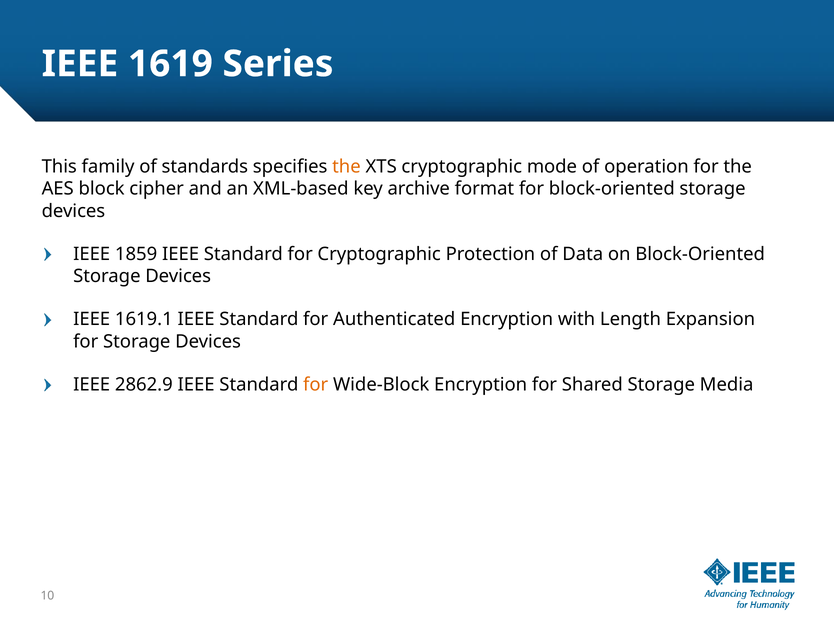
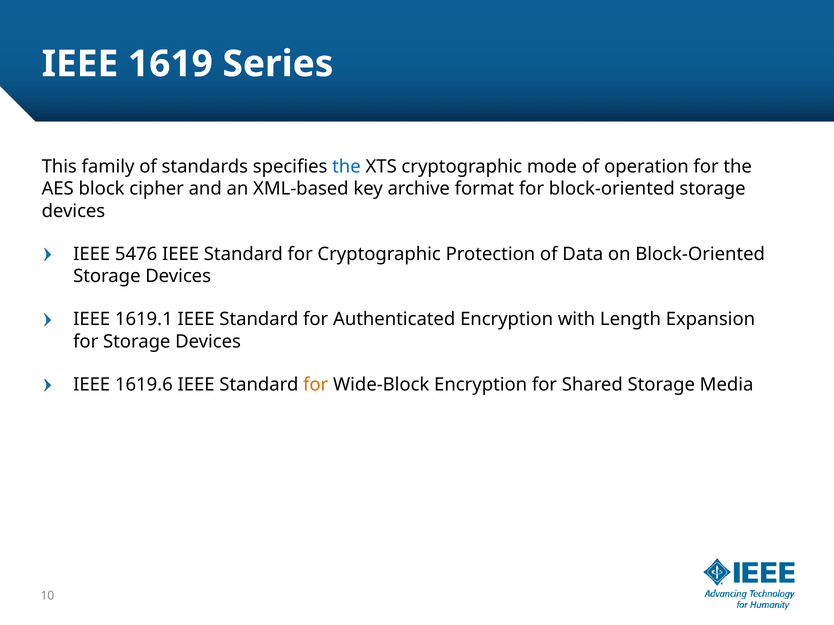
the colour: orange -> blue (346, 167)
1859: 1859 -> 5476 (136, 254)
2862.9: 2862.9 -> 1619.6 (144, 385)
